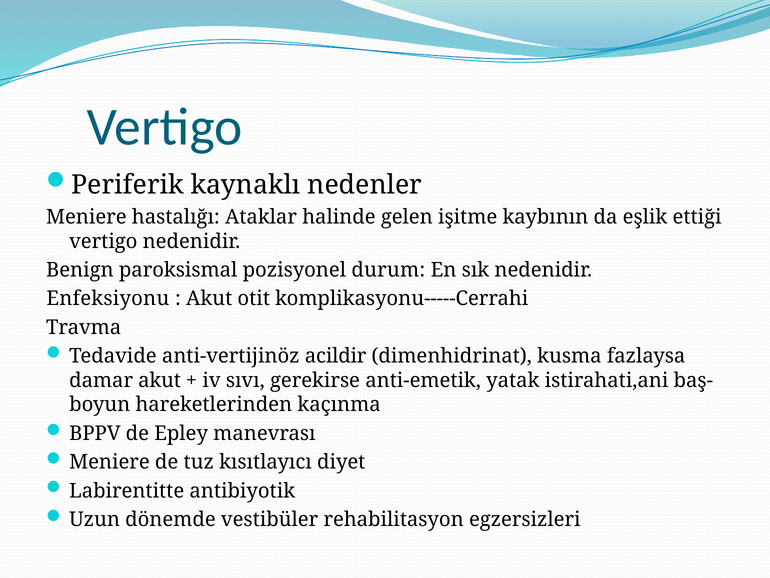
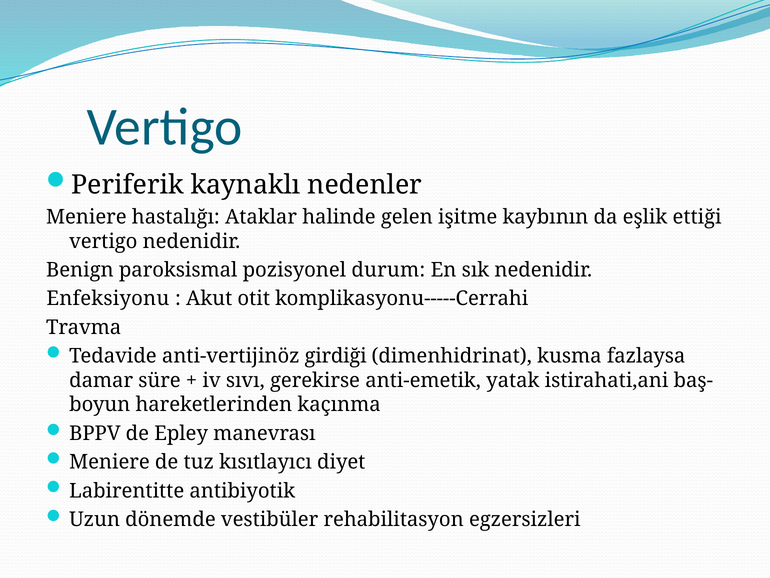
acildir: acildir -> girdiği (336, 356)
damar akut: akut -> süre (159, 380)
